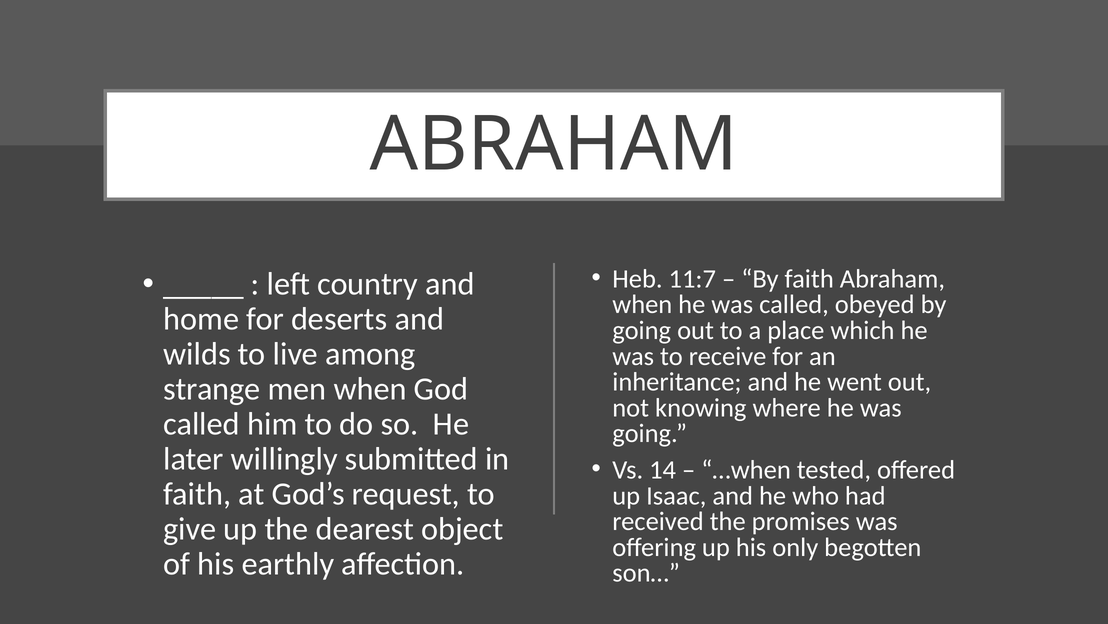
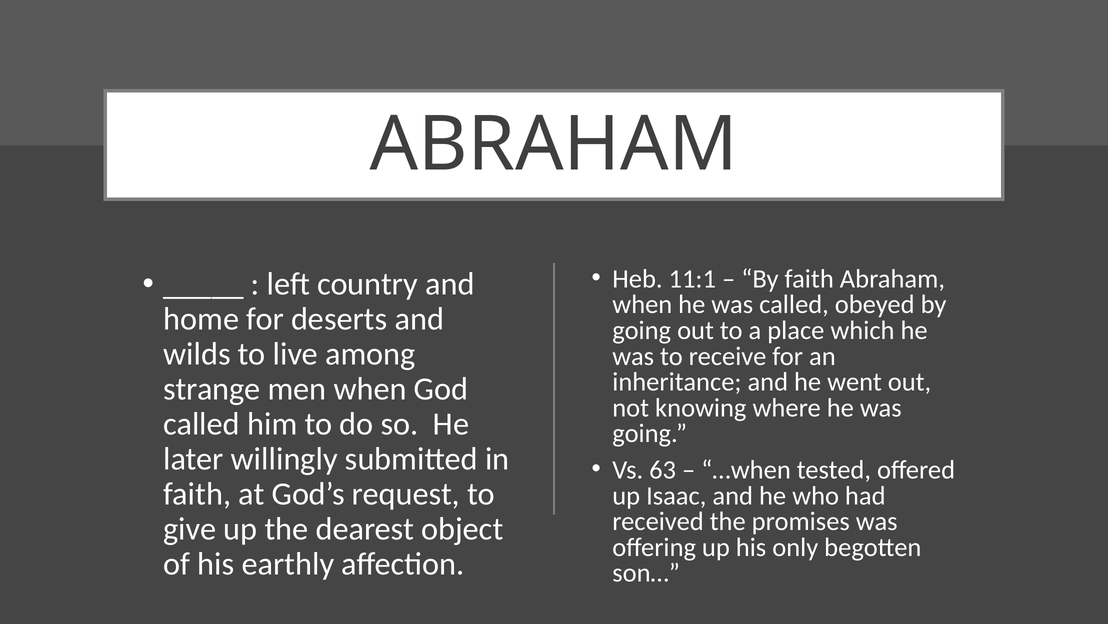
11:7: 11:7 -> 11:1 (692, 279)
14: 14 -> 63 (663, 469)
